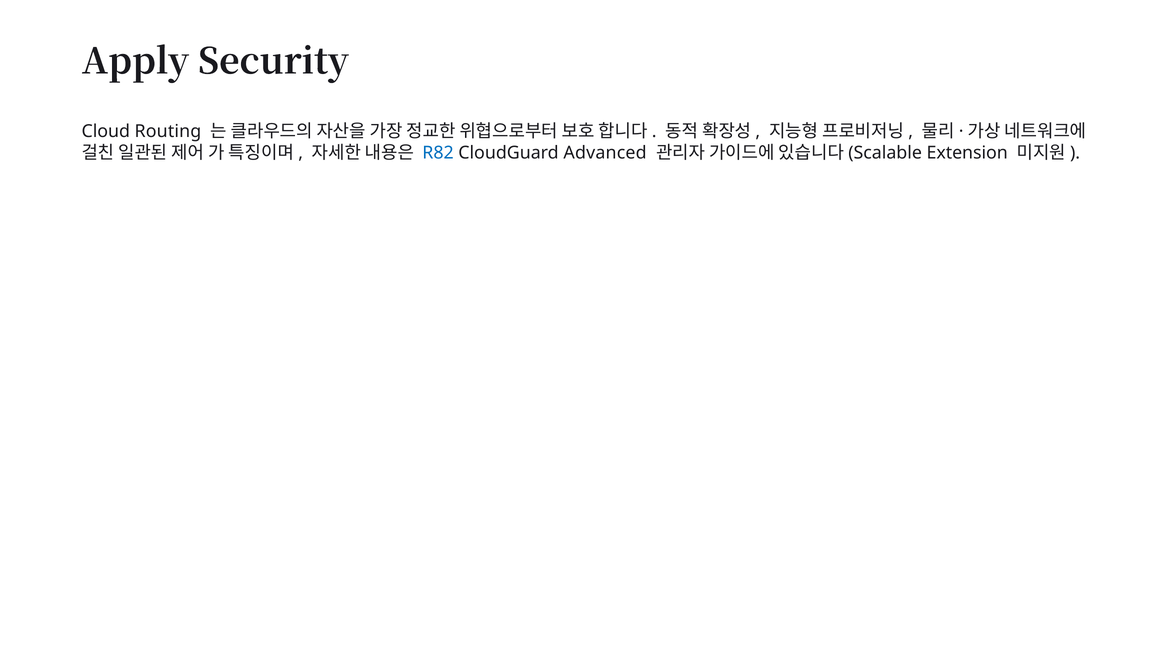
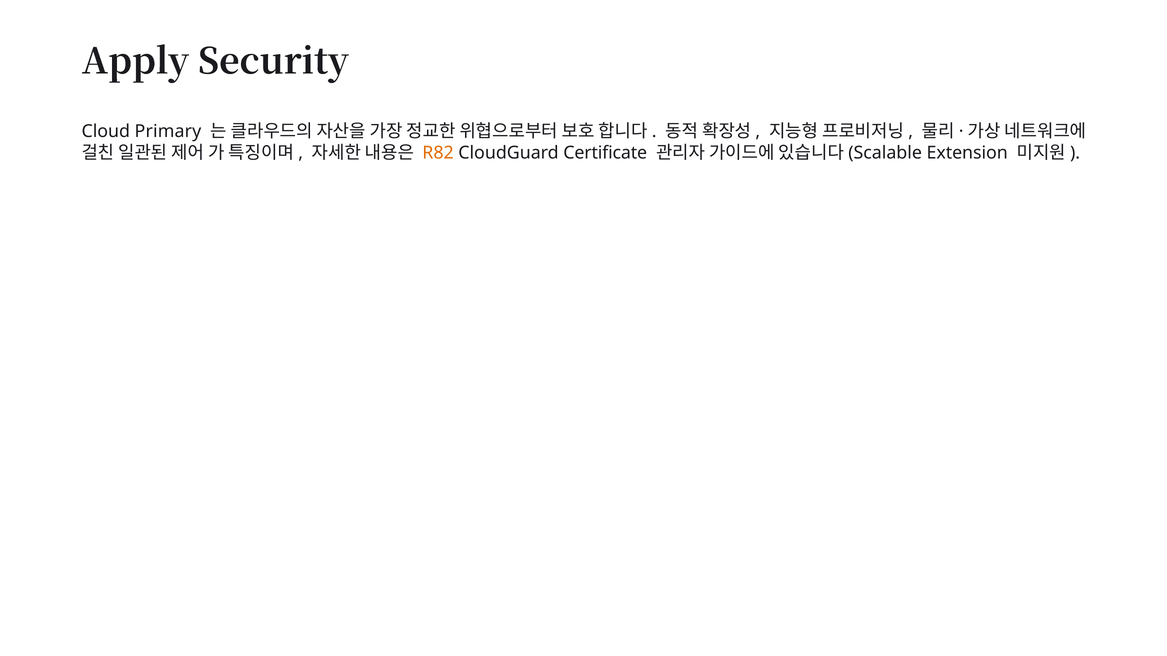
Routing: Routing -> Primary (168, 131)
R82 colour: blue -> orange (438, 153)
Advanced: Advanced -> Certificate (605, 153)
